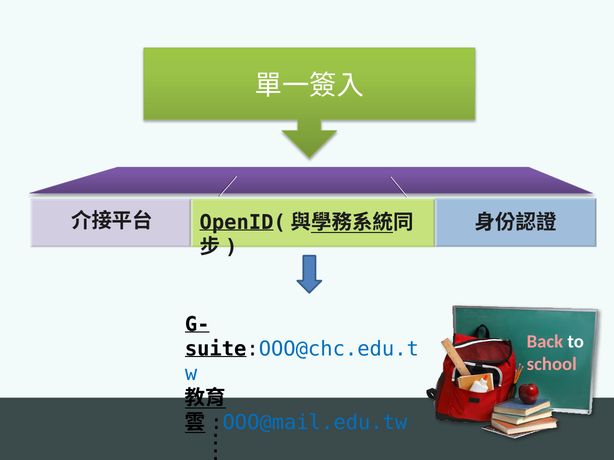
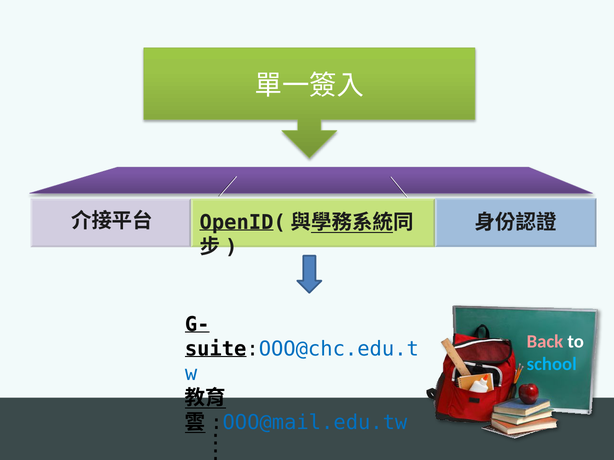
school colour: pink -> light blue (552, 364)
